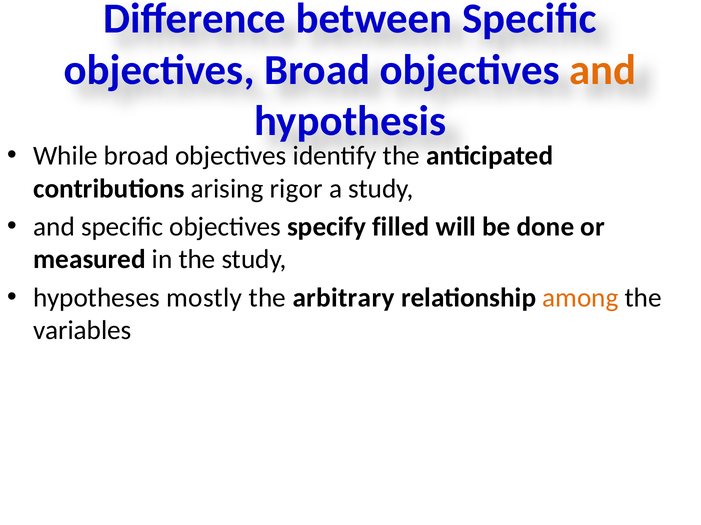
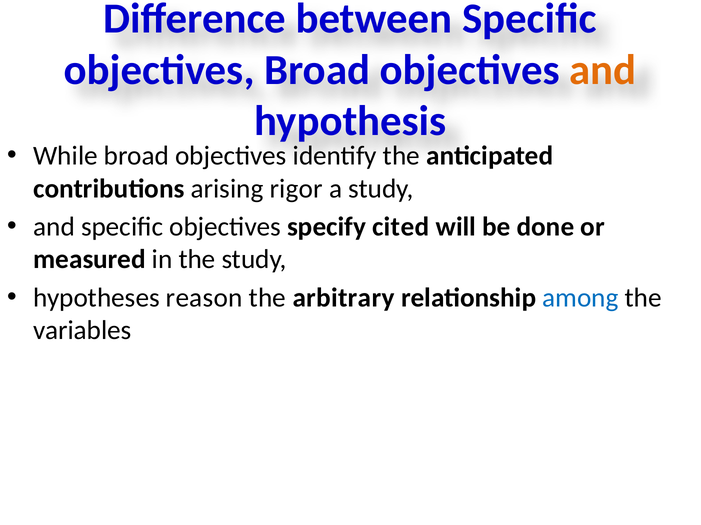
filled: filled -> cited (401, 227)
mostly: mostly -> reason (204, 298)
among colour: orange -> blue (580, 298)
